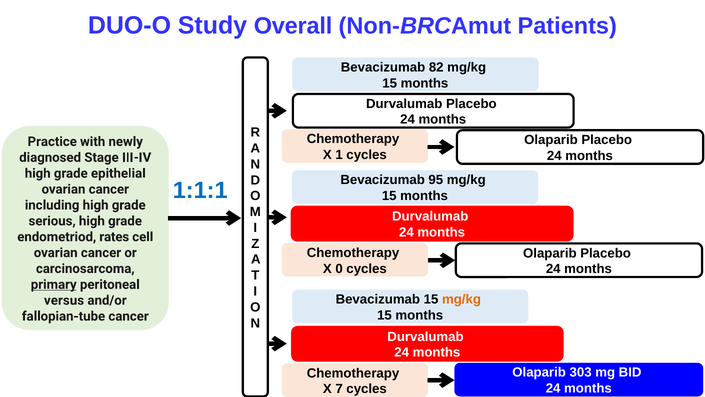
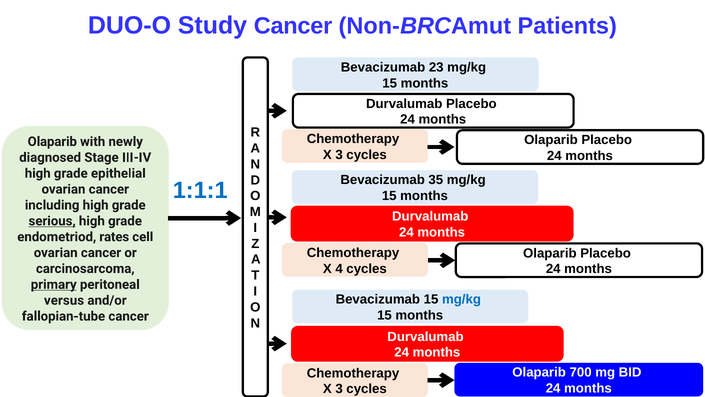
Study Overall: Overall -> Cancer (293, 26)
82: 82 -> 23 (436, 67)
Practice: Practice -> Olaparib (52, 141)
1: 1 -> 3 (339, 155)
95: 95 -> 35 (436, 180)
serious underline: none -> present (52, 221)
0: 0 -> 4 (339, 268)
mg/kg colour: orange -> blue (461, 299)
303: 303 -> 700 (581, 372)
7: 7 -> 3 (339, 389)
